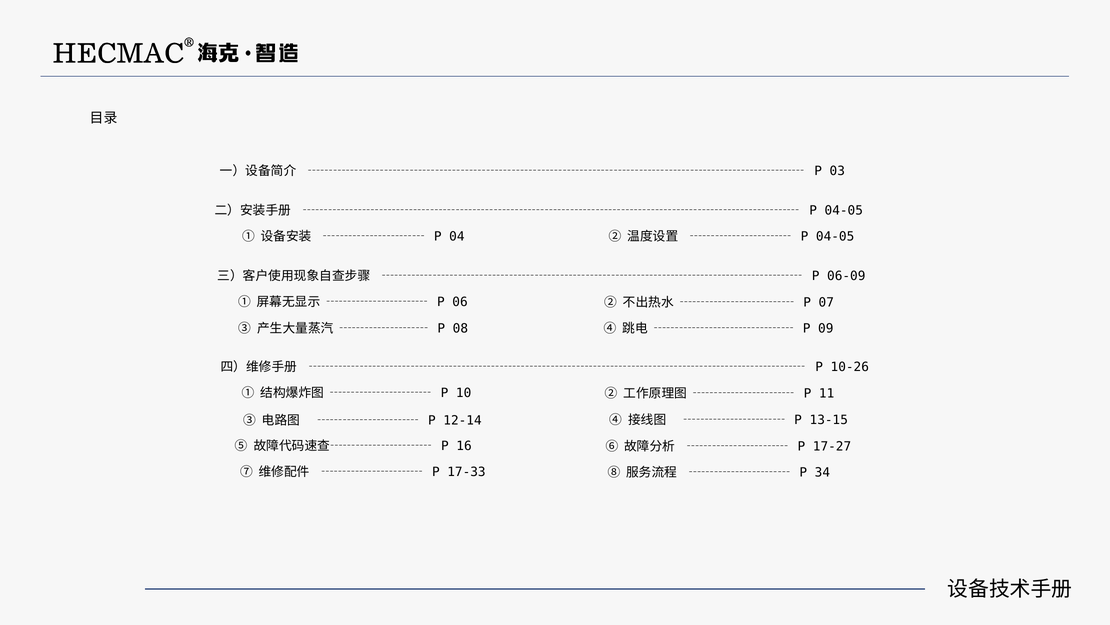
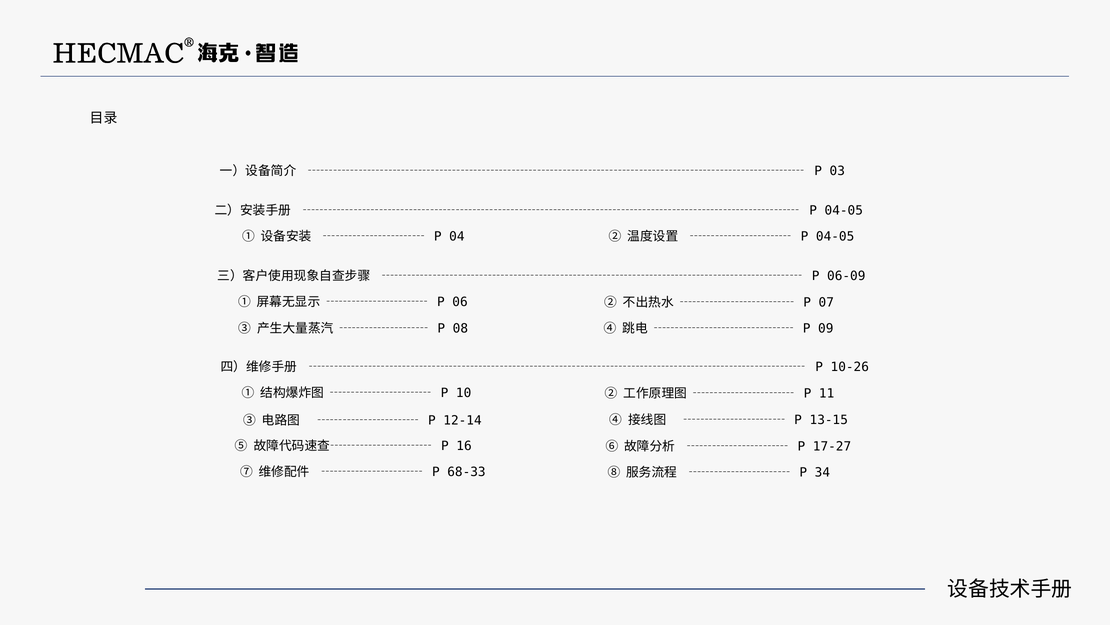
17-33: 17-33 -> 68-33 (466, 472)
